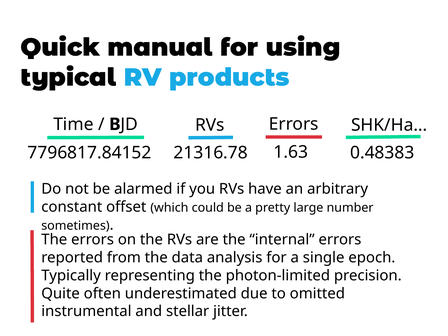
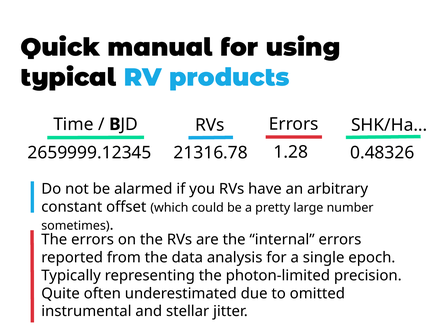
0.48383: 0.48383 -> 0.48326 (382, 153)
7796817.84152: 7796817.84152 -> 2659999.12345 (90, 153)
1.63: 1.63 -> 1.28 (291, 152)
